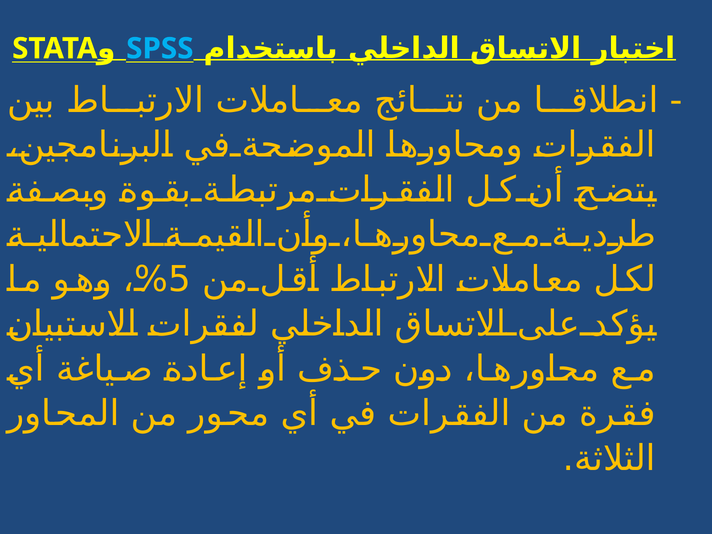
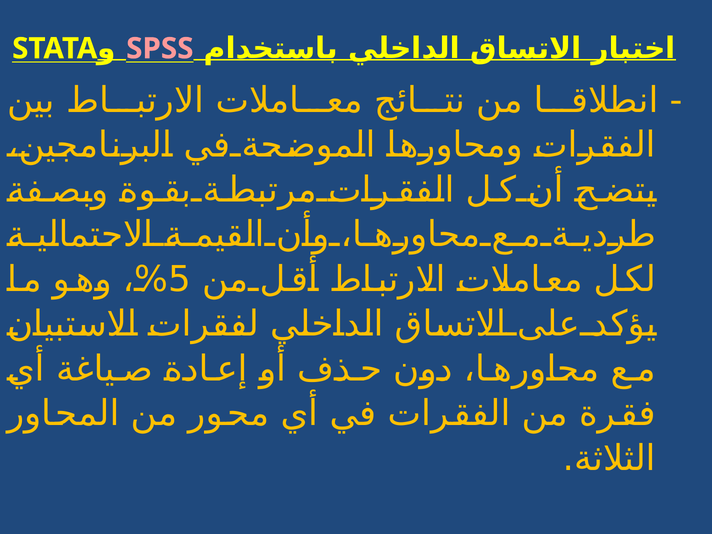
SPSS colour: light blue -> pink (160, 49)
